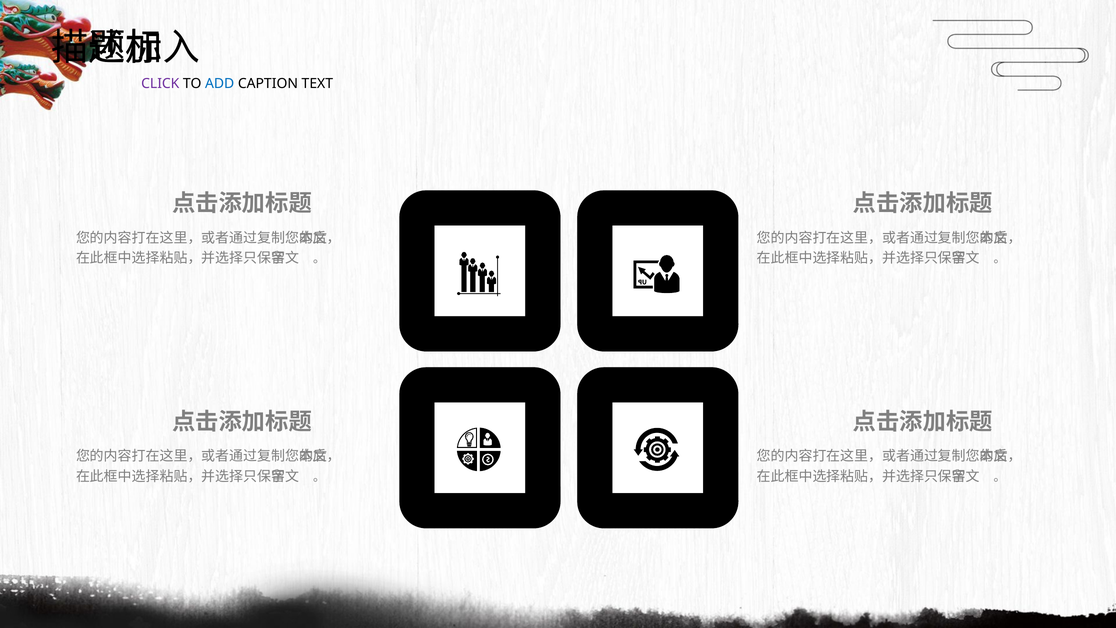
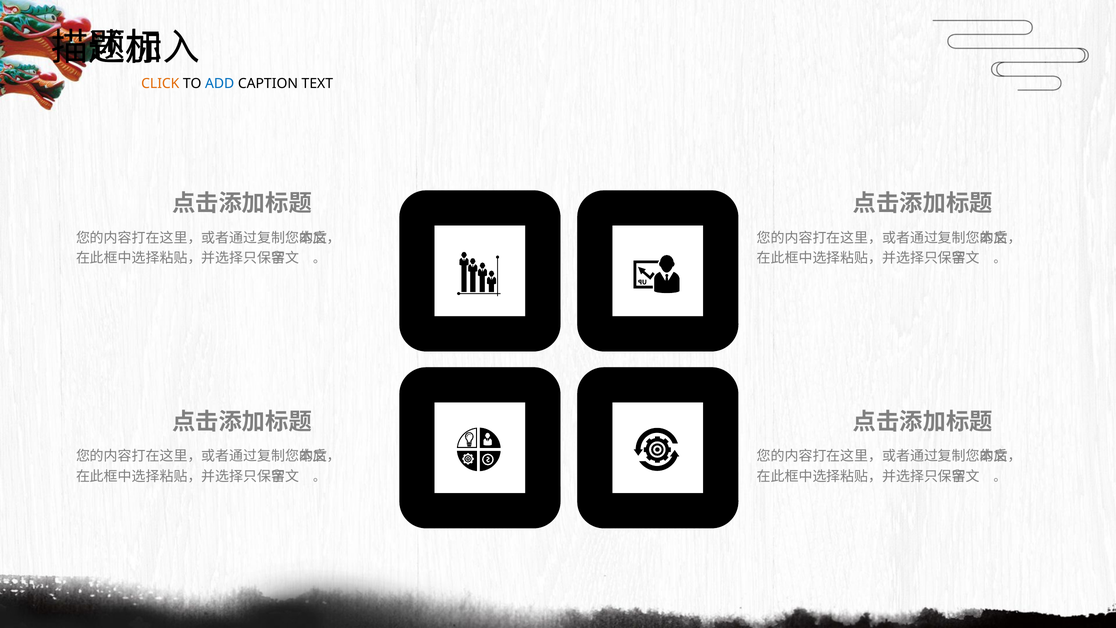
CLICK colour: purple -> orange (160, 84)
